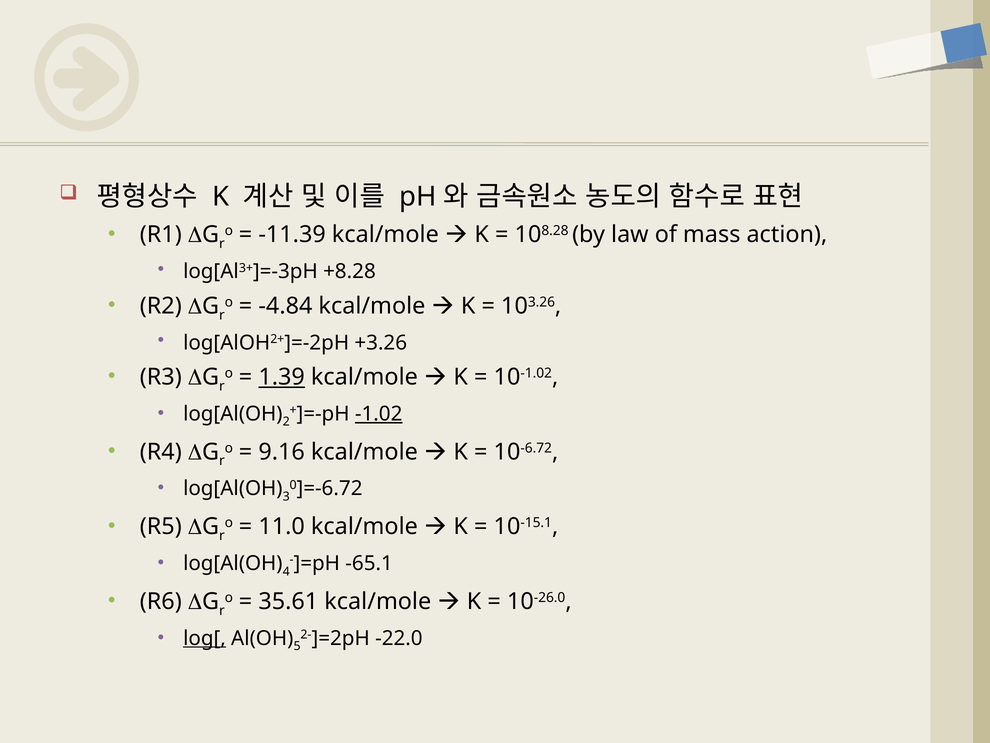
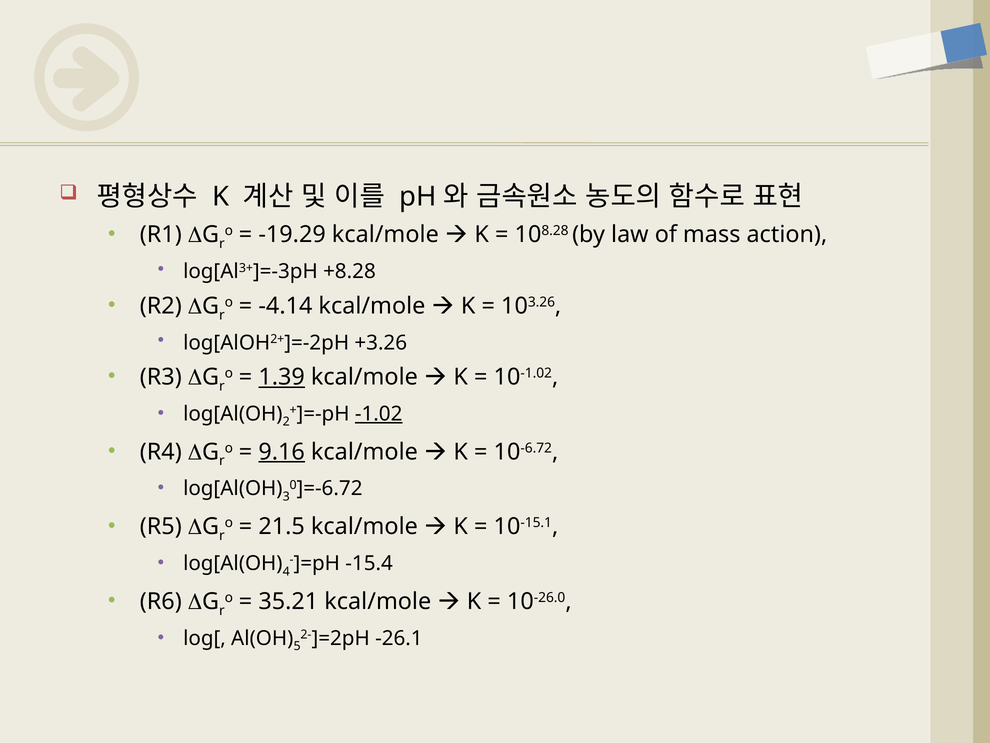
-11.39: -11.39 -> -19.29 (292, 235)
-4.84: -4.84 -> -4.14 (285, 306)
9.16 underline: none -> present (282, 452)
11.0: 11.0 -> 21.5 (282, 526)
-65.1: -65.1 -> -15.4 (369, 563)
35.61: 35.61 -> 35.21 (288, 601)
log[ underline: present -> none (204, 638)
-22.0: -22.0 -> -26.1 (399, 638)
